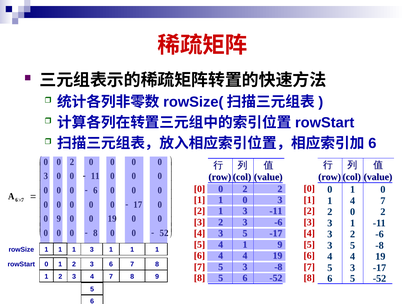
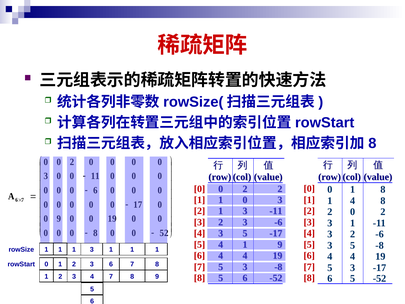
6: 6 -> 8 (372, 143)
0 1 0: 0 -> 8 (383, 189)
4 7: 7 -> 8 (383, 200)
